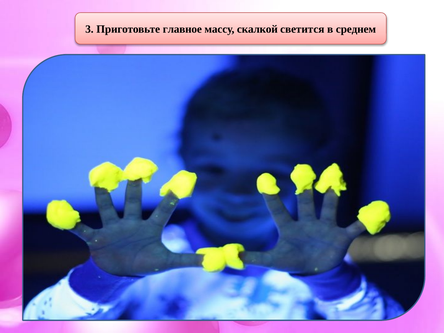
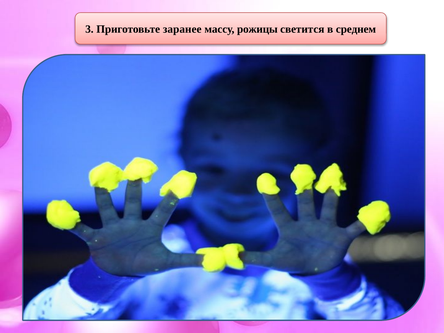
главное: главное -> заранее (182, 29)
скалкой: скалкой -> рожицы (257, 29)
